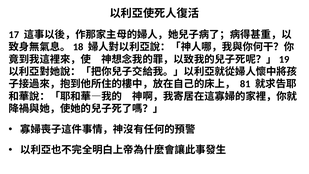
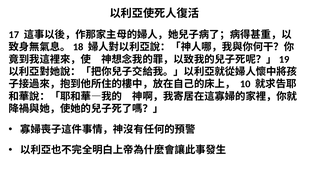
81: 81 -> 10 (245, 84)
